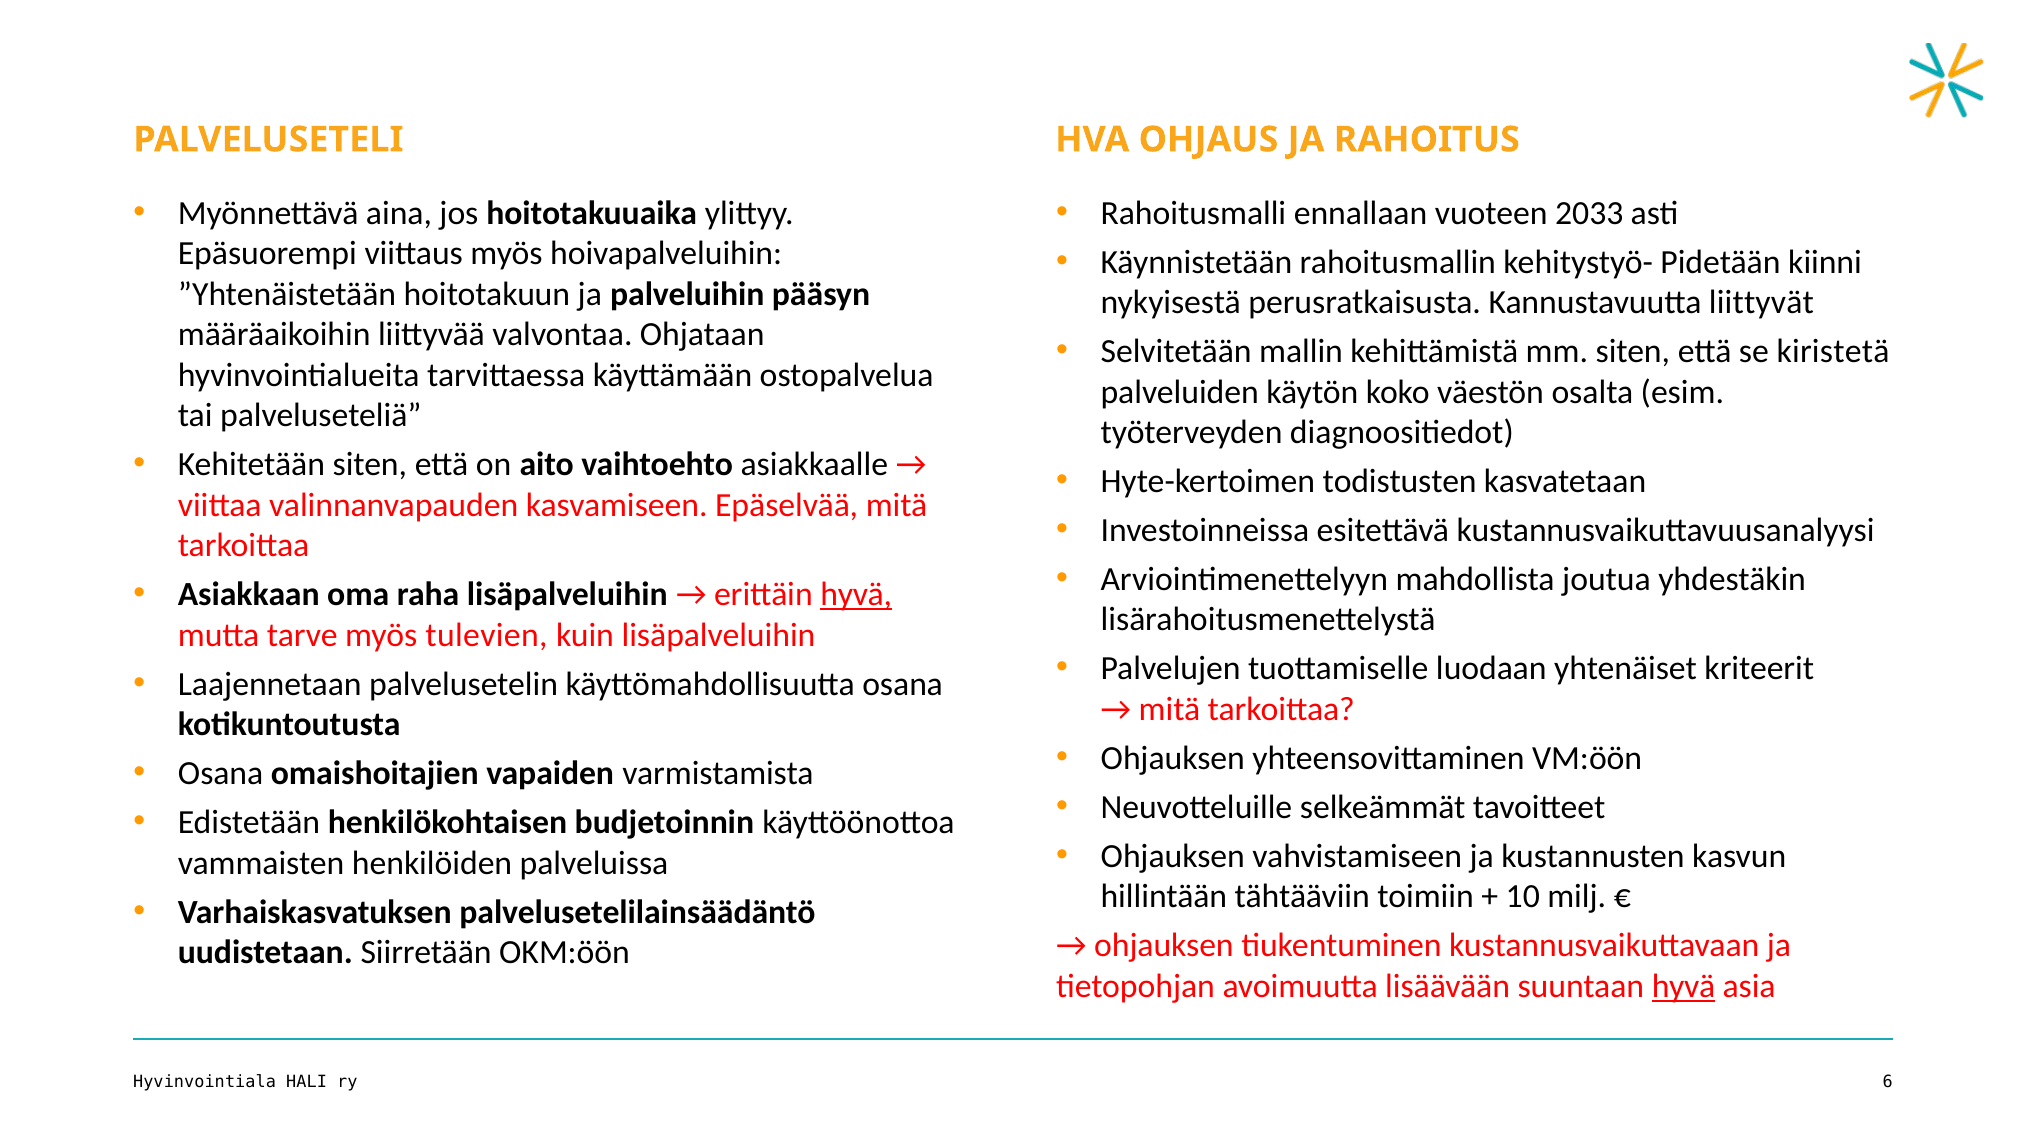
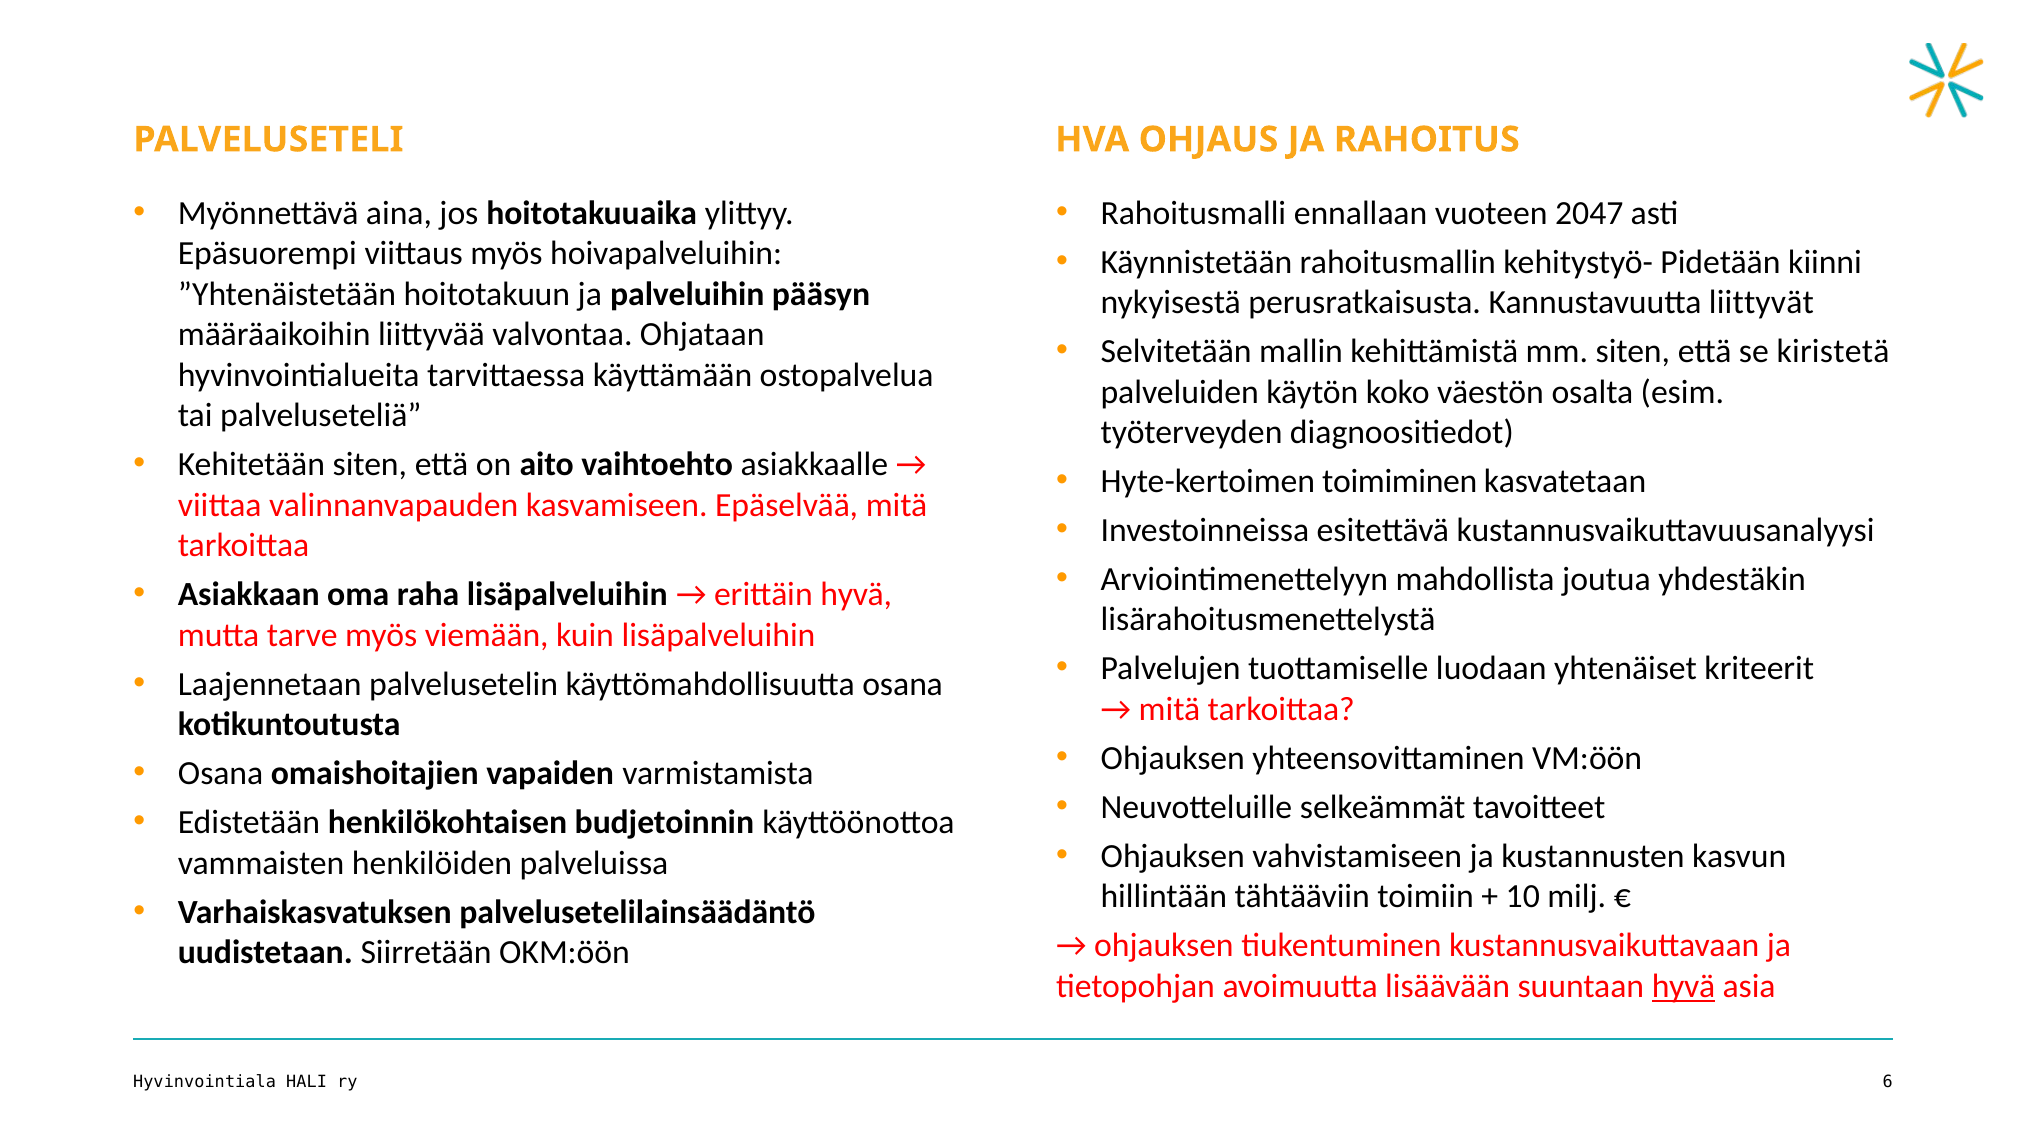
2033: 2033 -> 2047 (1589, 213)
todistusten: todistusten -> toimiminen (1400, 481)
hyvä underline: present -> none (856, 594)
tulevien: tulevien -> viemään (487, 635)
